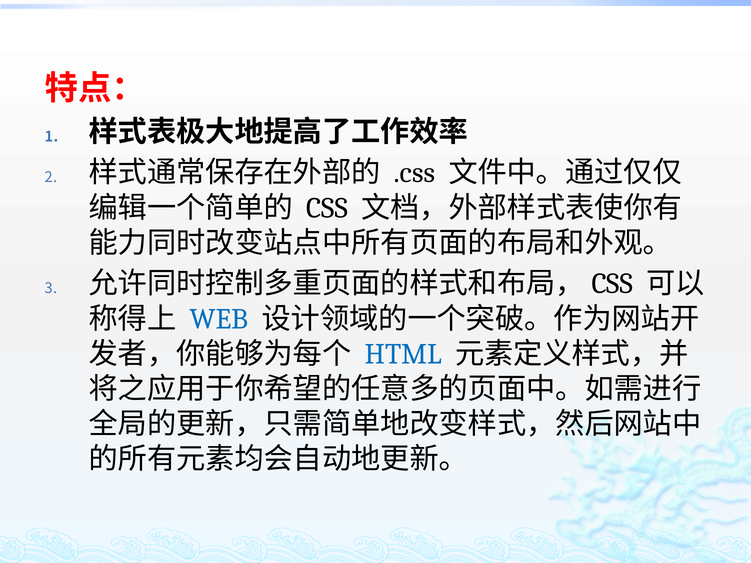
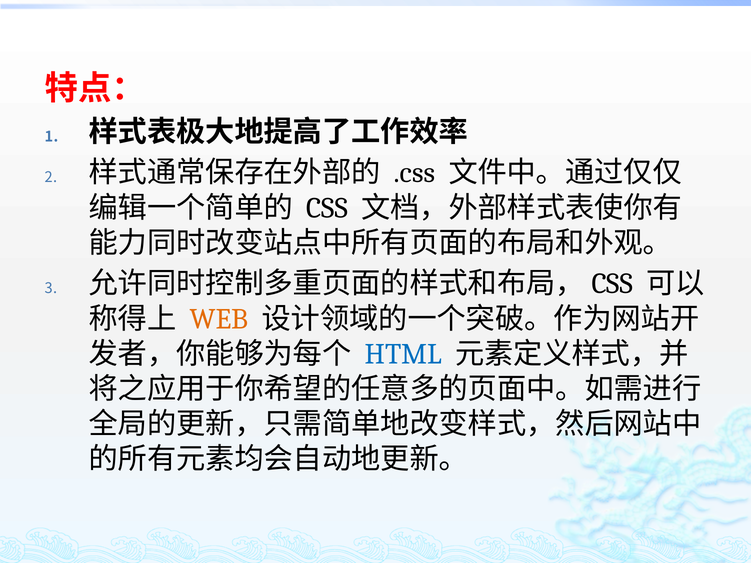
WEB colour: blue -> orange (219, 319)
